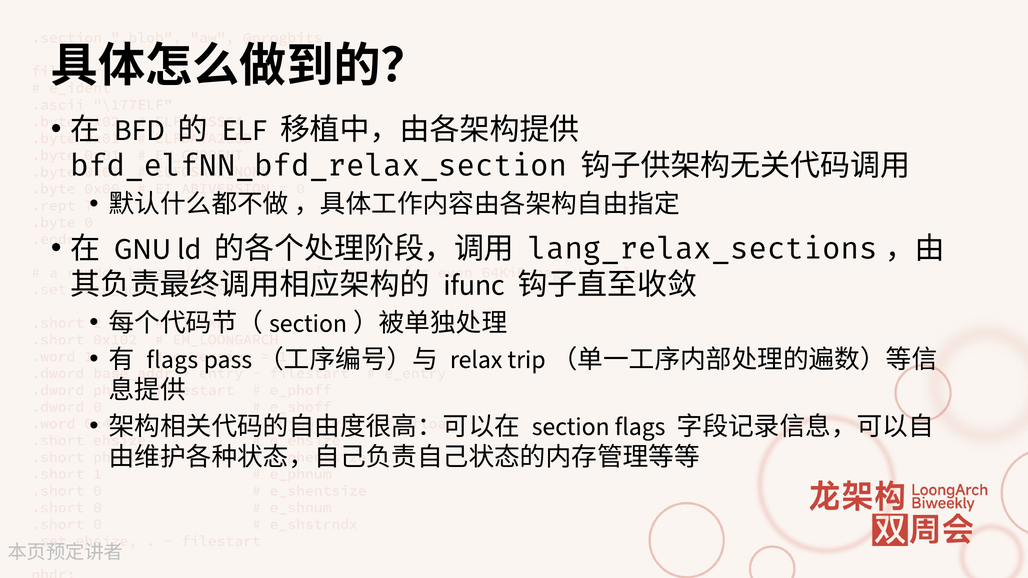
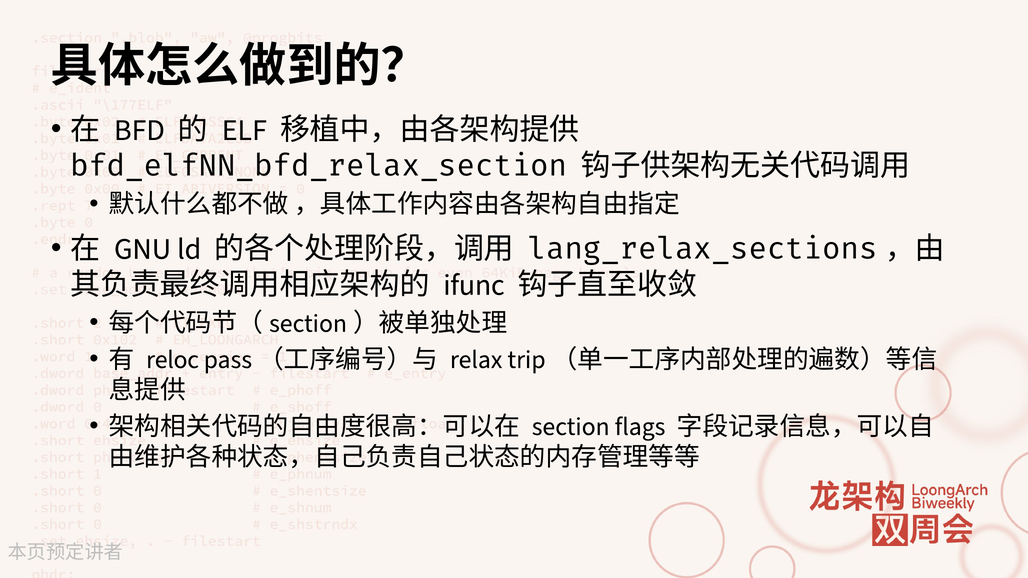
flags: flags -> reloc (173, 360)
